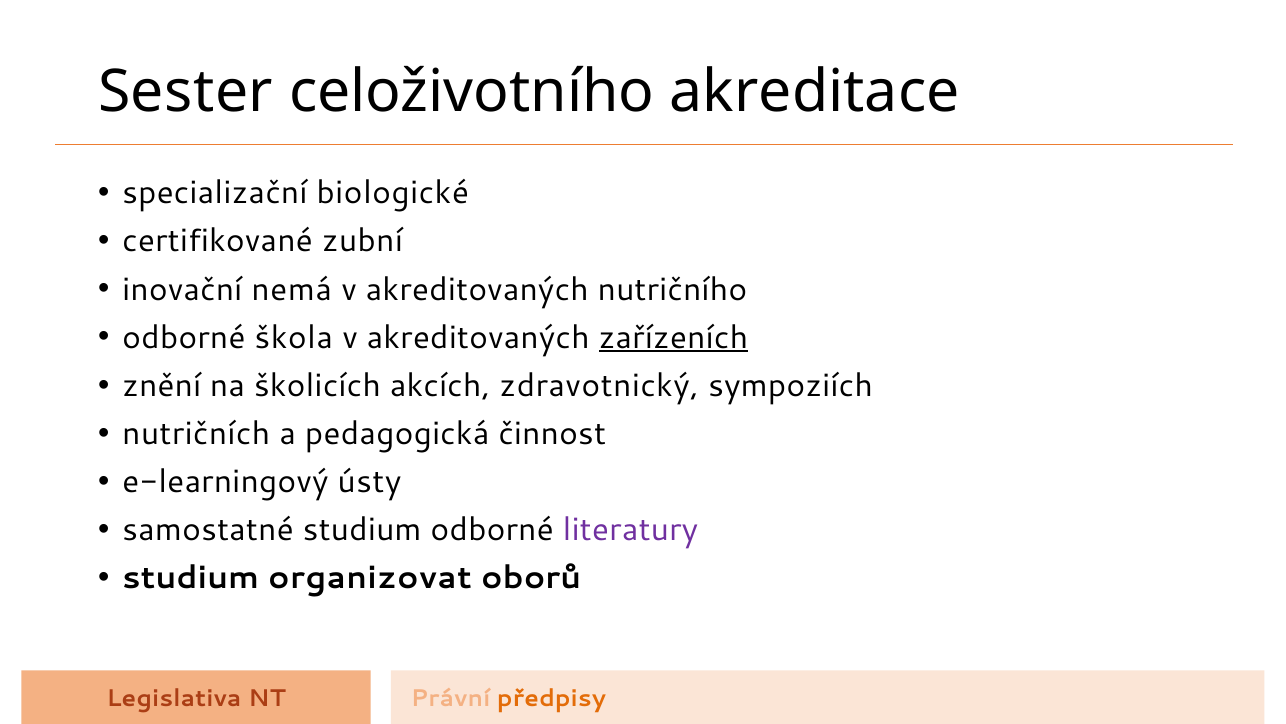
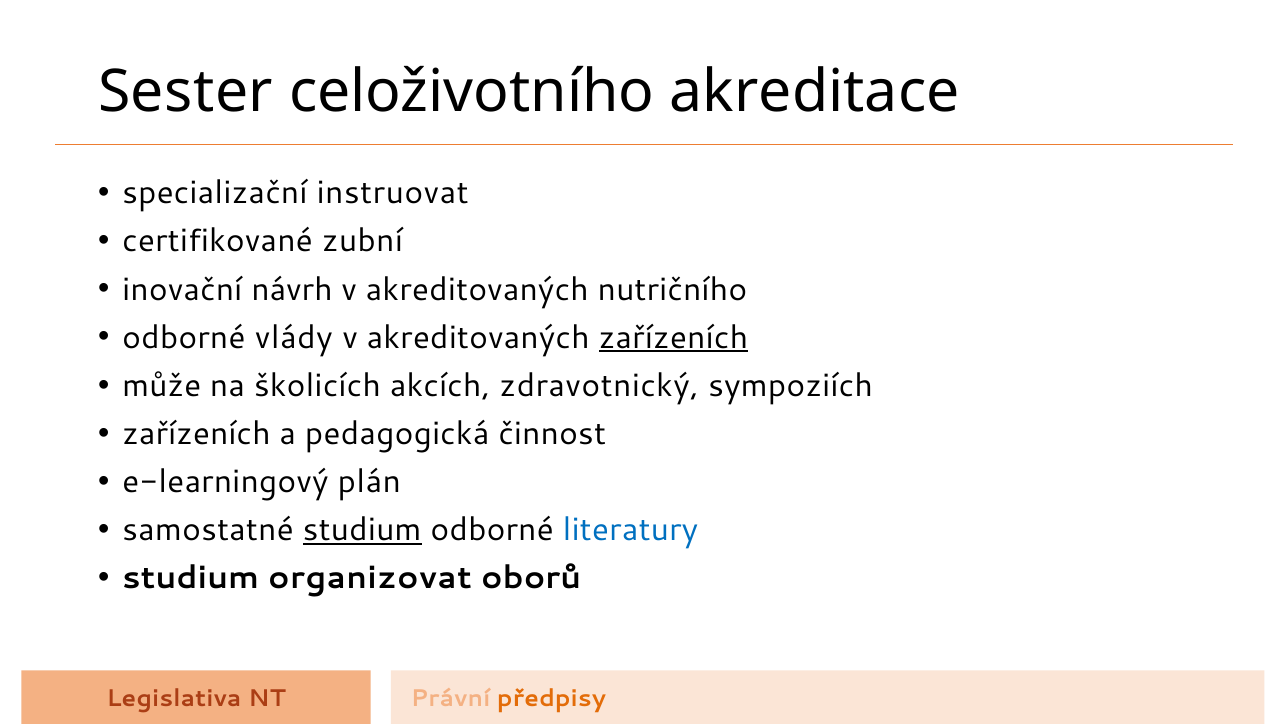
biologické: biologické -> instruovat (393, 193)
nemá: nemá -> návrh (292, 289)
škola: škola -> vlády (294, 337)
znění: znění -> může (162, 385)
nutričních: nutričních -> zařízeních (196, 434)
ústy: ústy -> plán (369, 482)
studium underline: none -> present (362, 530)
literatury colour: purple -> blue (631, 530)
